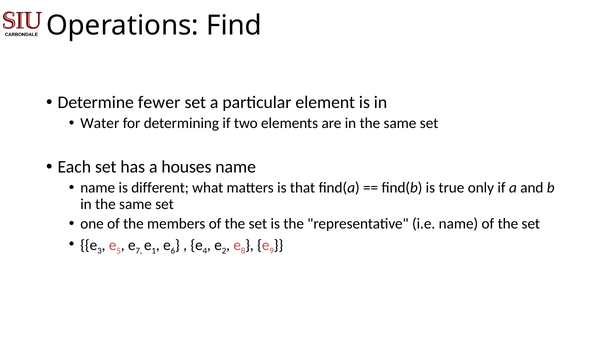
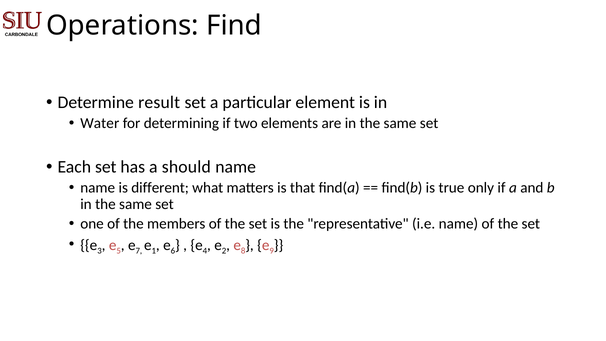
fewer: fewer -> result (159, 102)
houses: houses -> should (186, 167)
